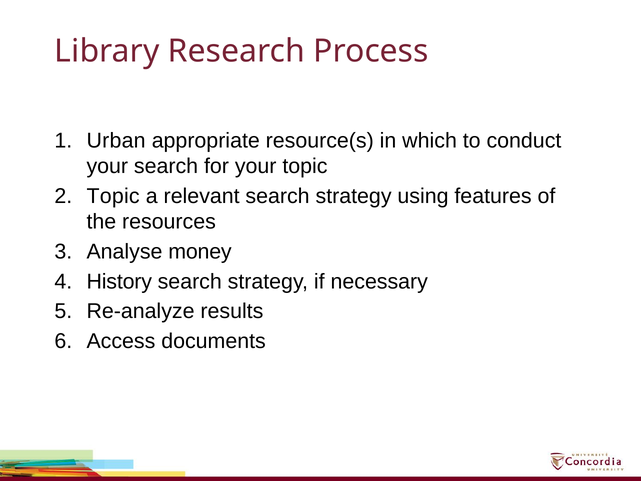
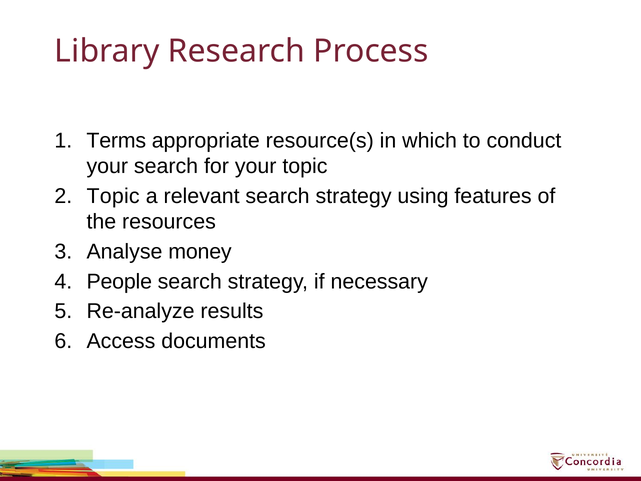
Urban: Urban -> Terms (116, 140)
History: History -> People (119, 281)
